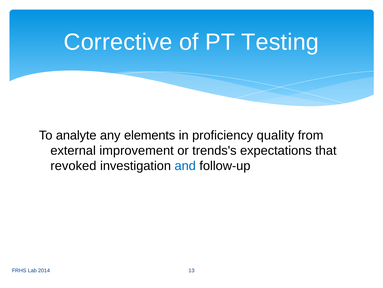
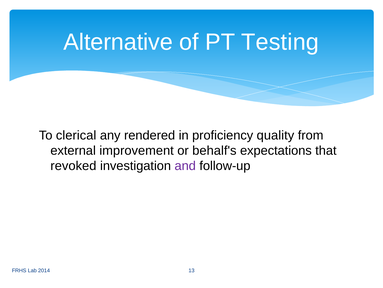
Corrective: Corrective -> Alternative (118, 42)
analyte: analyte -> clerical (76, 135)
elements: elements -> rendered (150, 135)
trends's: trends's -> behalf's (214, 150)
and colour: blue -> purple (185, 166)
